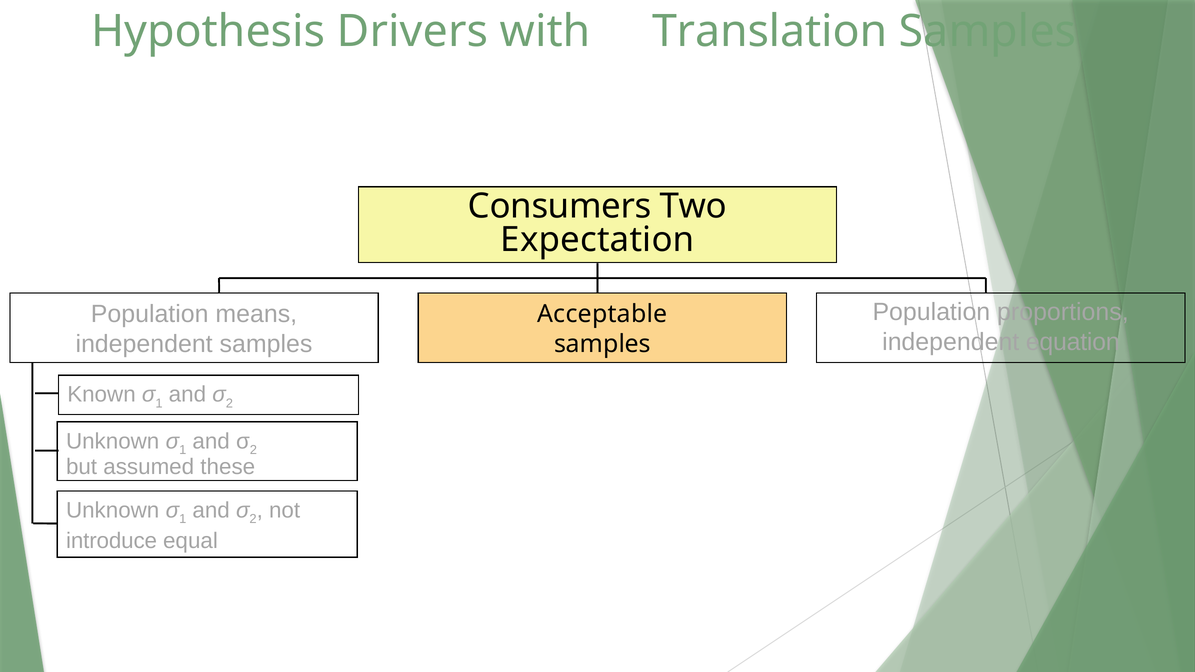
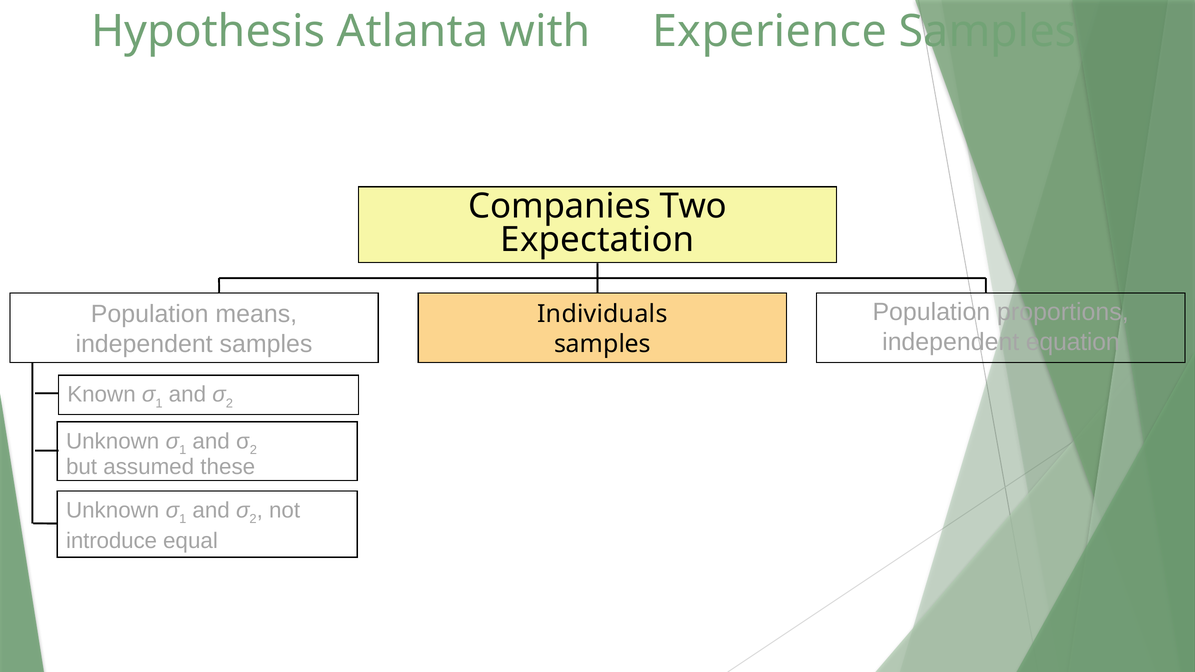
Drivers: Drivers -> Atlanta (413, 32)
Translation: Translation -> Experience (769, 32)
Consumers: Consumers -> Companies (560, 206)
Acceptable: Acceptable -> Individuals (602, 314)
